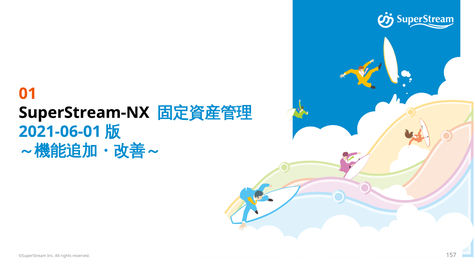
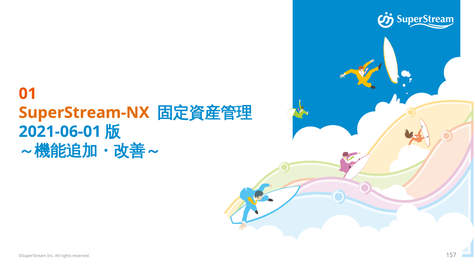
SuperStream-NX colour: black -> orange (84, 113)
